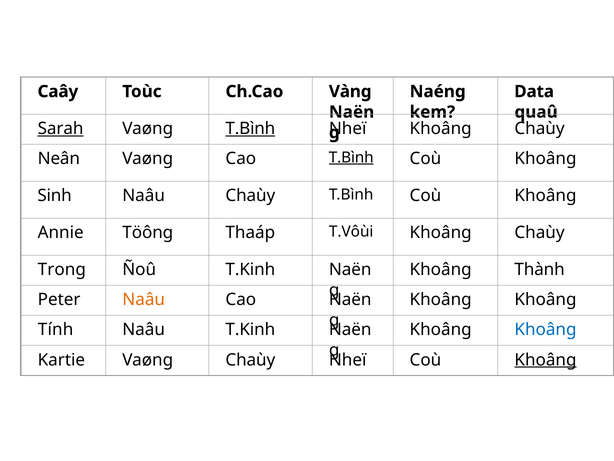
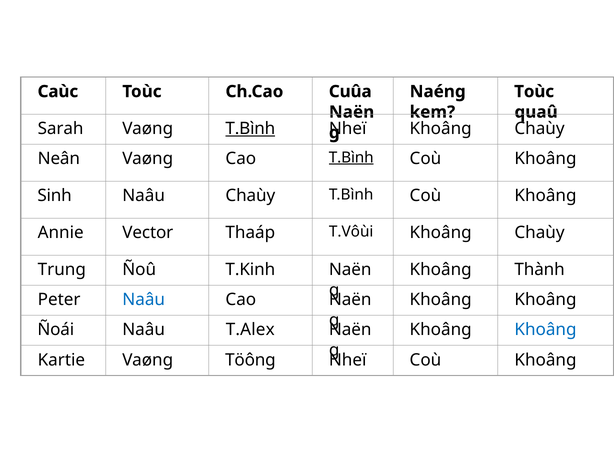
Caây: Caây -> Caùc (58, 91)
Vàng: Vàng -> Cuûa (350, 91)
Data: Data -> Toùc (534, 91)
Sarah underline: present -> none (61, 128)
Töông: Töông -> Vector (148, 232)
Trong: Trong -> Trung (62, 269)
Naâu colour: orange -> blue (144, 299)
Tính: Tính -> Ñoái (56, 329)
Naâu T.Kinh: T.Kinh -> T.Alex (250, 329)
Vaøng Chaùy: Chaùy -> Töông (250, 359)
Khoâng underline: present -> none (545, 359)
